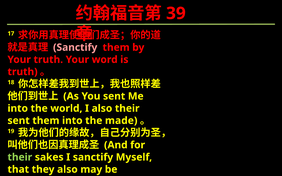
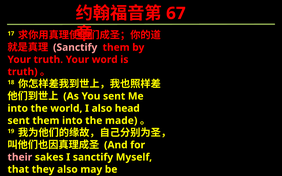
39: 39 -> 67 (176, 13)
also their: their -> head (127, 109)
their colour: light green -> pink (20, 157)
